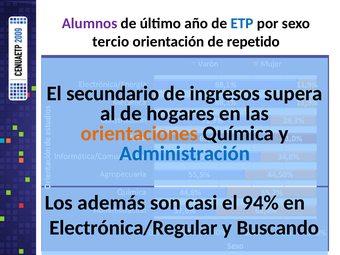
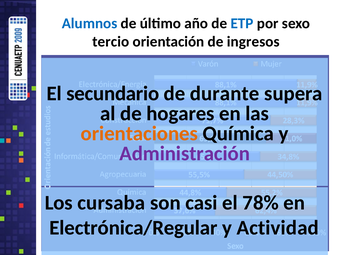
Alumnos colour: purple -> blue (90, 23)
repetido: repetido -> ingresos (253, 42)
ingresos: ingresos -> durante (225, 94)
Administración colour: blue -> purple (185, 153)
además: además -> cursaba (111, 203)
94%: 94% -> 78% (261, 203)
Buscando: Buscando -> Actividad (278, 228)
